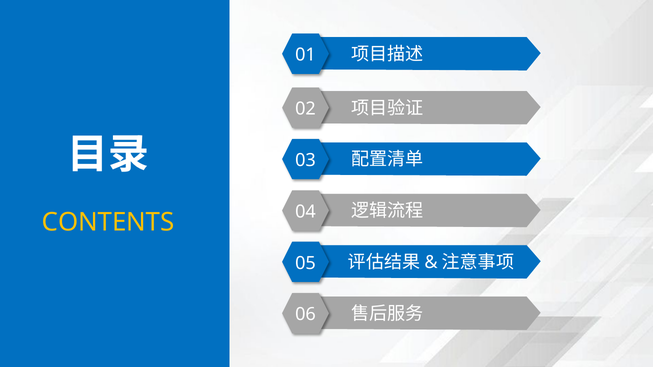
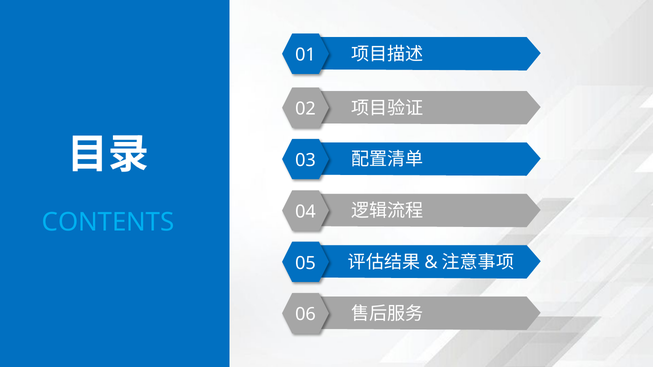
CONTENTS colour: yellow -> light blue (108, 222)
